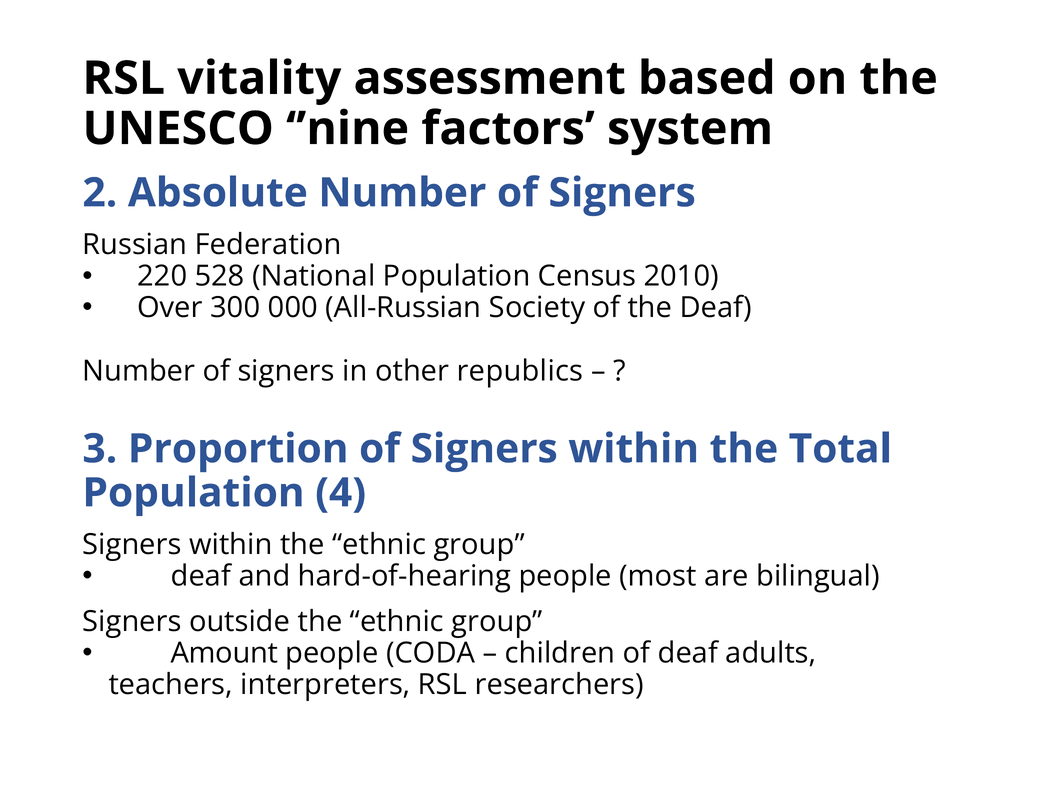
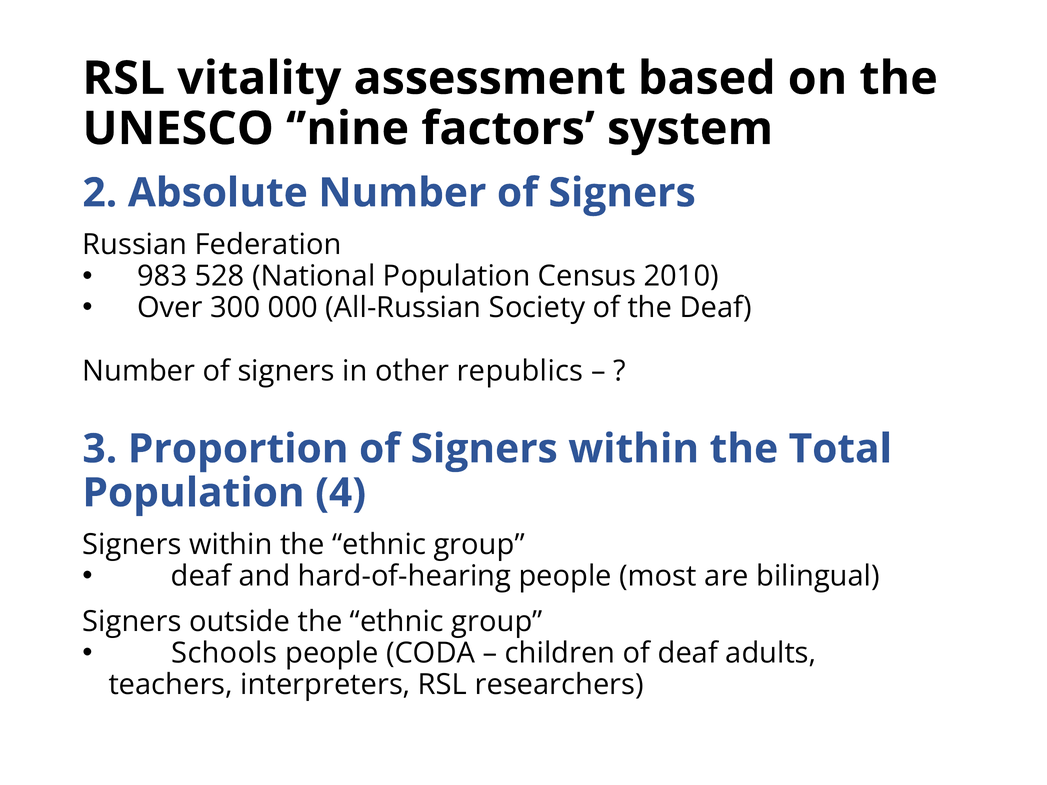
220: 220 -> 983 (162, 276)
Amount: Amount -> Schools (224, 653)
